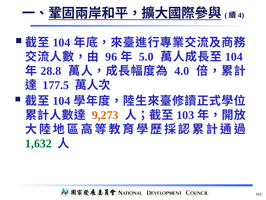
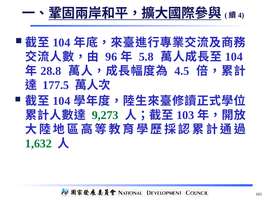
5.0: 5.0 -> 5.8 (146, 57)
4.0: 4.0 -> 4.5 (182, 71)
9,273 colour: orange -> green (105, 115)
